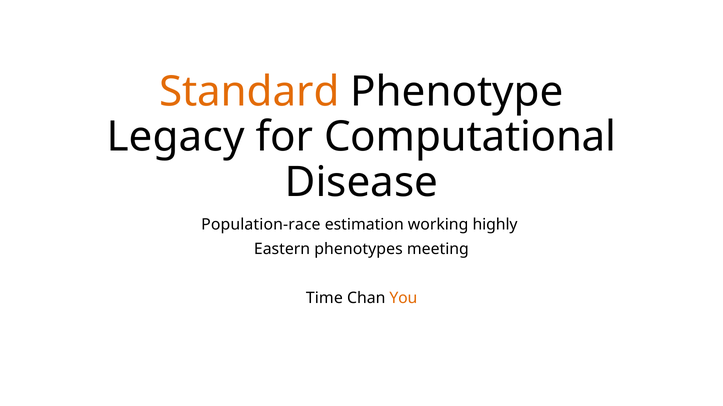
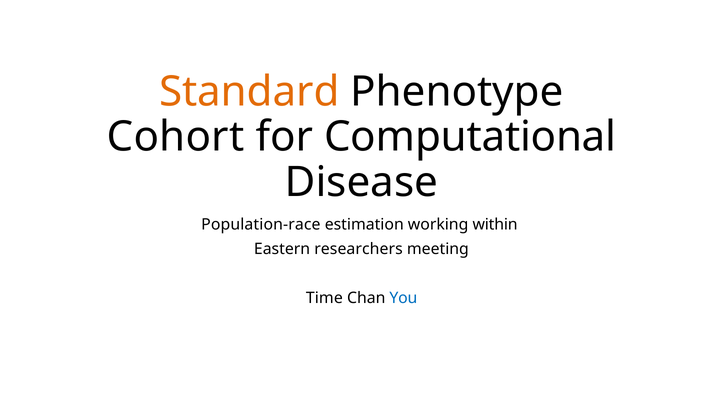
Legacy: Legacy -> Cohort (176, 137)
highly: highly -> within (495, 225)
phenotypes: phenotypes -> researchers (359, 249)
You colour: orange -> blue (403, 299)
